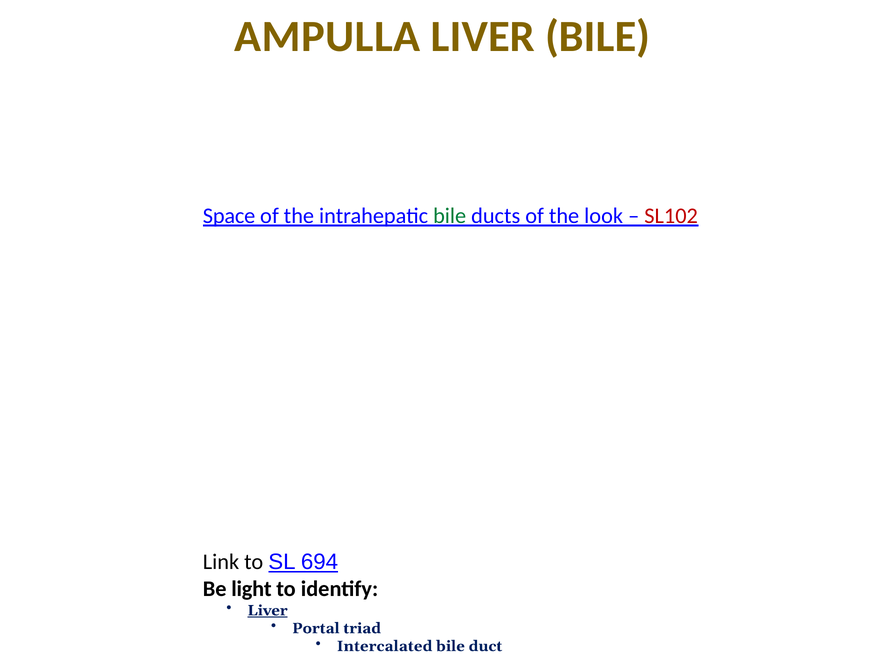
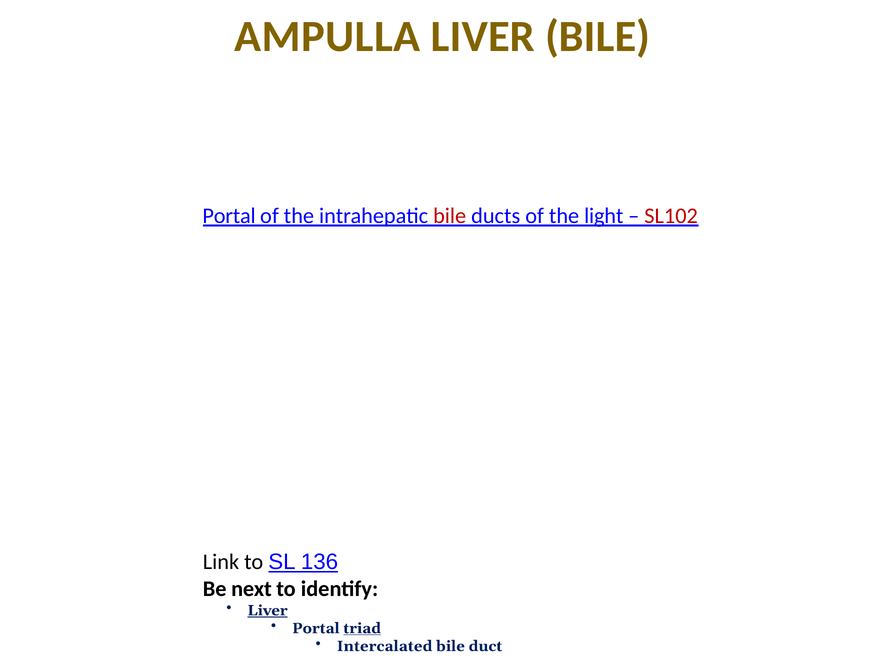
Space: Space -> Portal (229, 216)
bile colour: green -> red (450, 216)
look: look -> light (604, 216)
694: 694 -> 136 (320, 563)
light: light -> next (251, 589)
triad underline: none -> present (362, 629)
